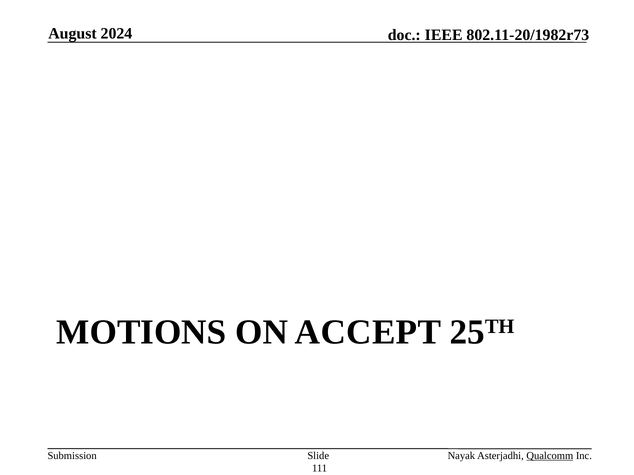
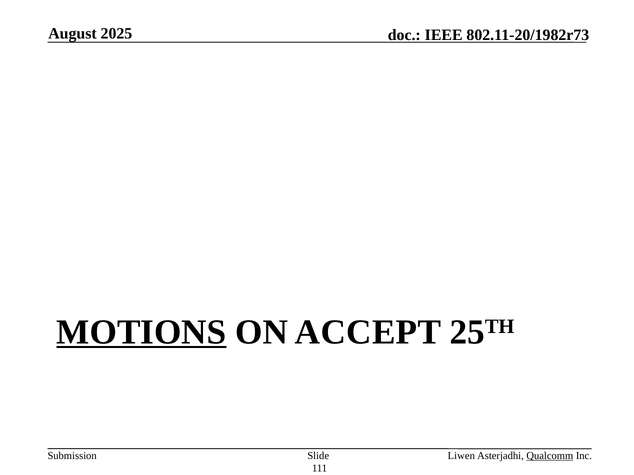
2024: 2024 -> 2025 (116, 34)
MOTIONS underline: none -> present (141, 332)
Nayak: Nayak -> Liwen (461, 456)
